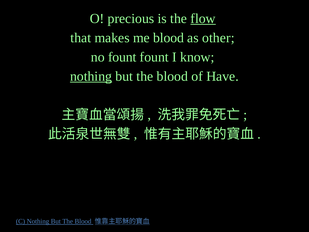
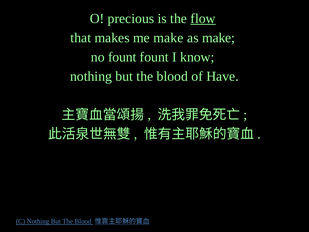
me blood: blood -> make (168, 38)
as other: other -> make (219, 38)
nothing underline: present -> none (91, 76)
